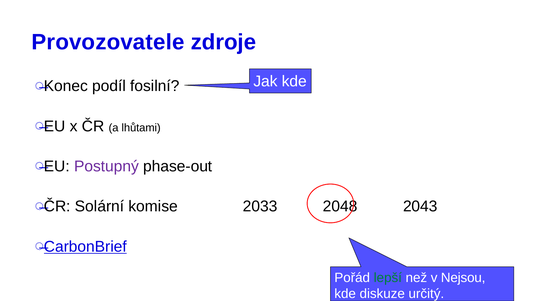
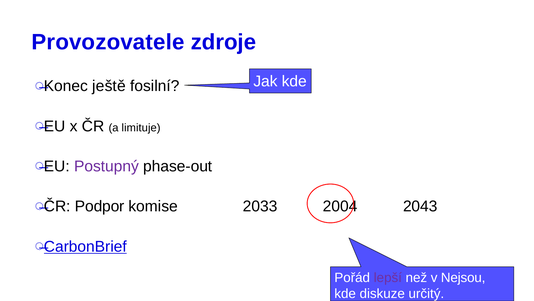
podíl: podíl -> ještě (109, 86)
lhůtami: lhůtami -> limituje (141, 127)
Solární: Solární -> Podpor (100, 206)
2048: 2048 -> 2004 (340, 206)
lepší colour: green -> purple (388, 277)
